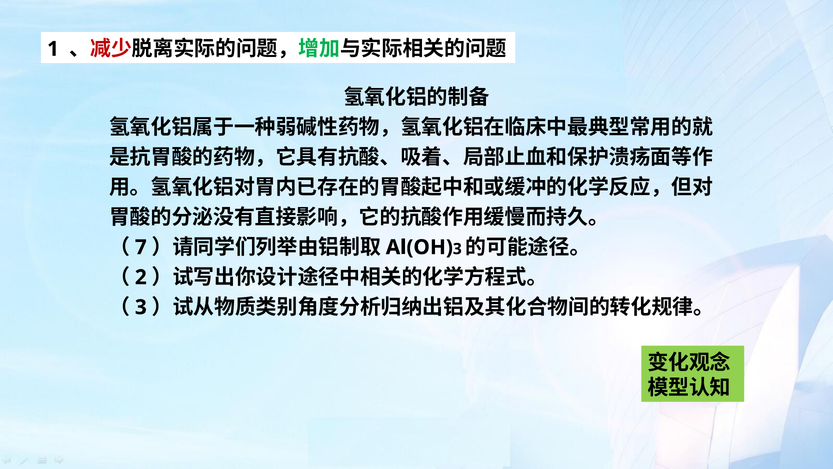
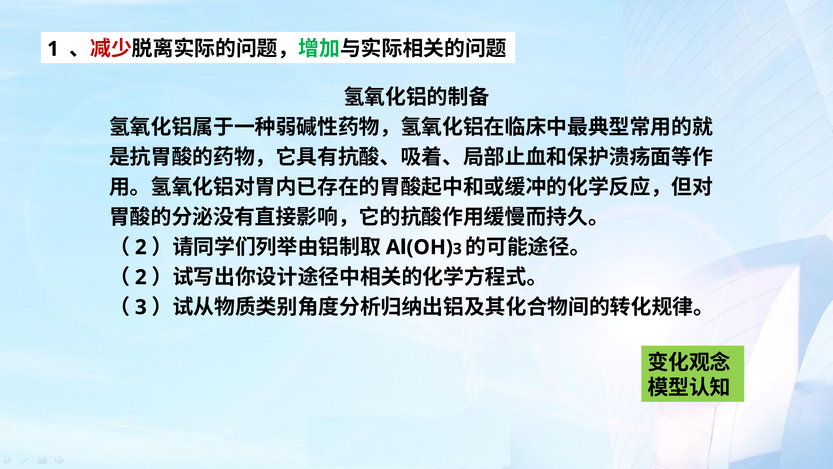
7: 7 -> 2 (141, 247)
